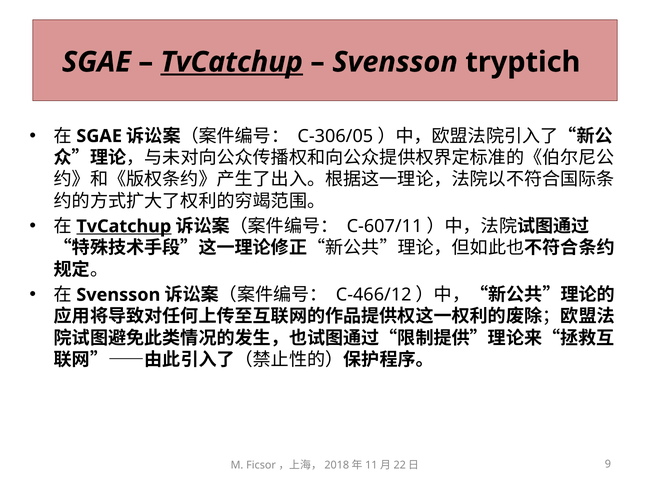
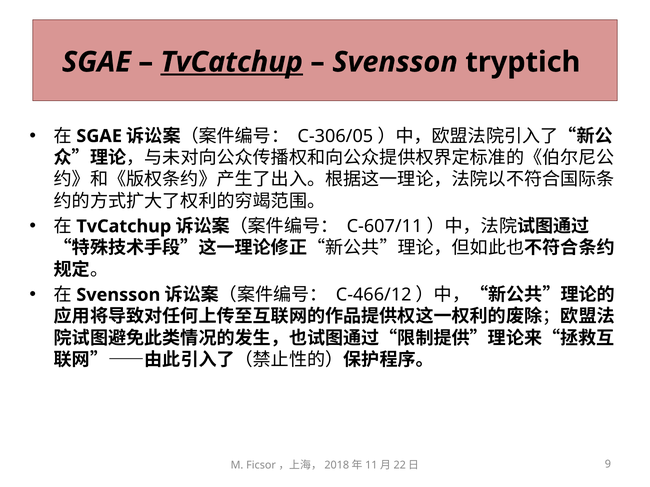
TvCatchup underline: present -> none (124, 227)
